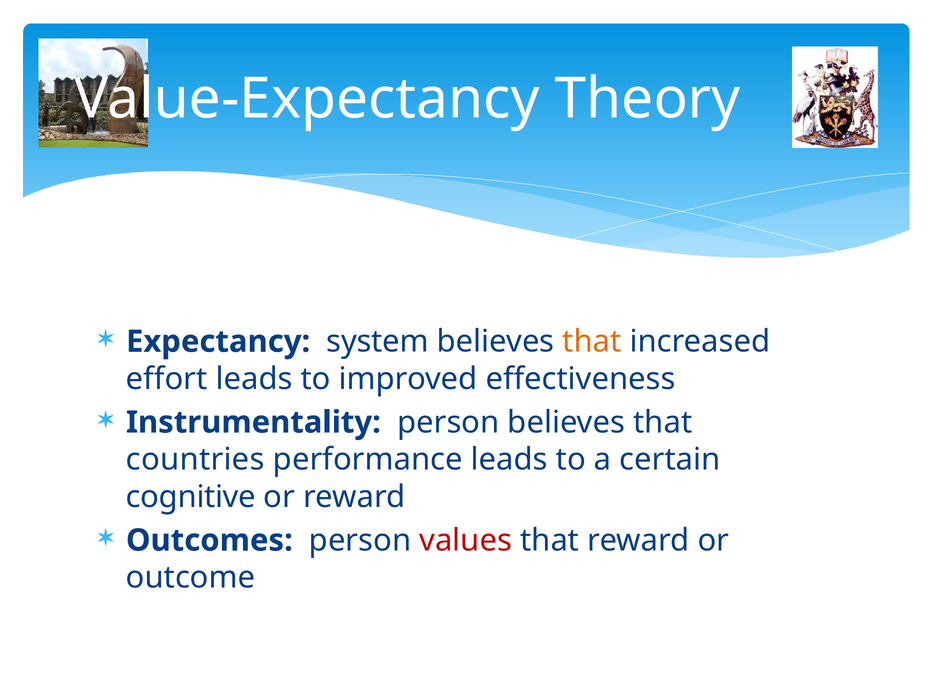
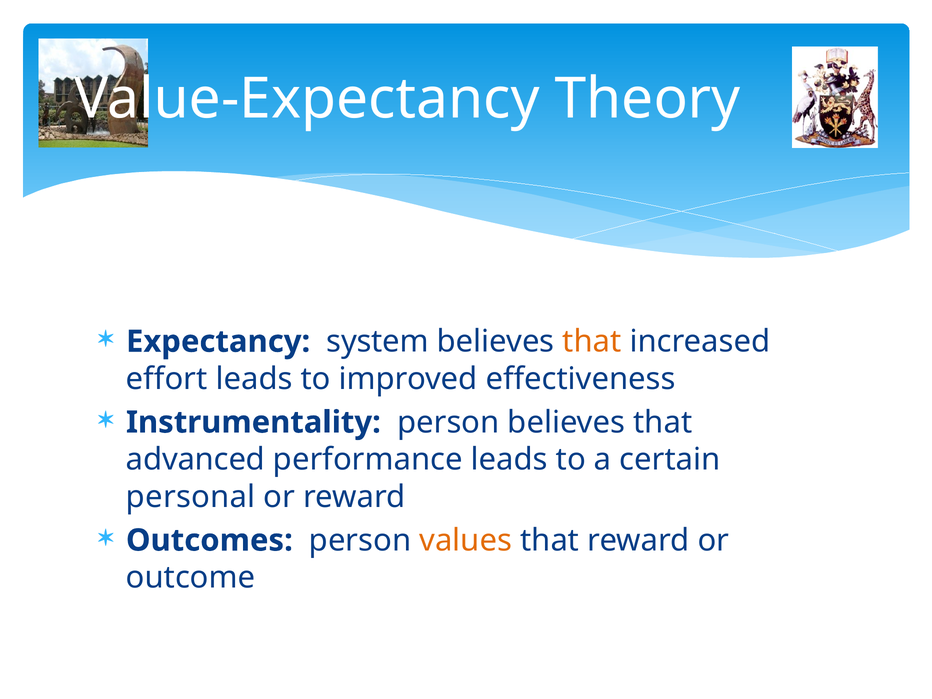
countries: countries -> advanced (196, 460)
cognitive: cognitive -> personal (191, 497)
values colour: red -> orange (466, 540)
